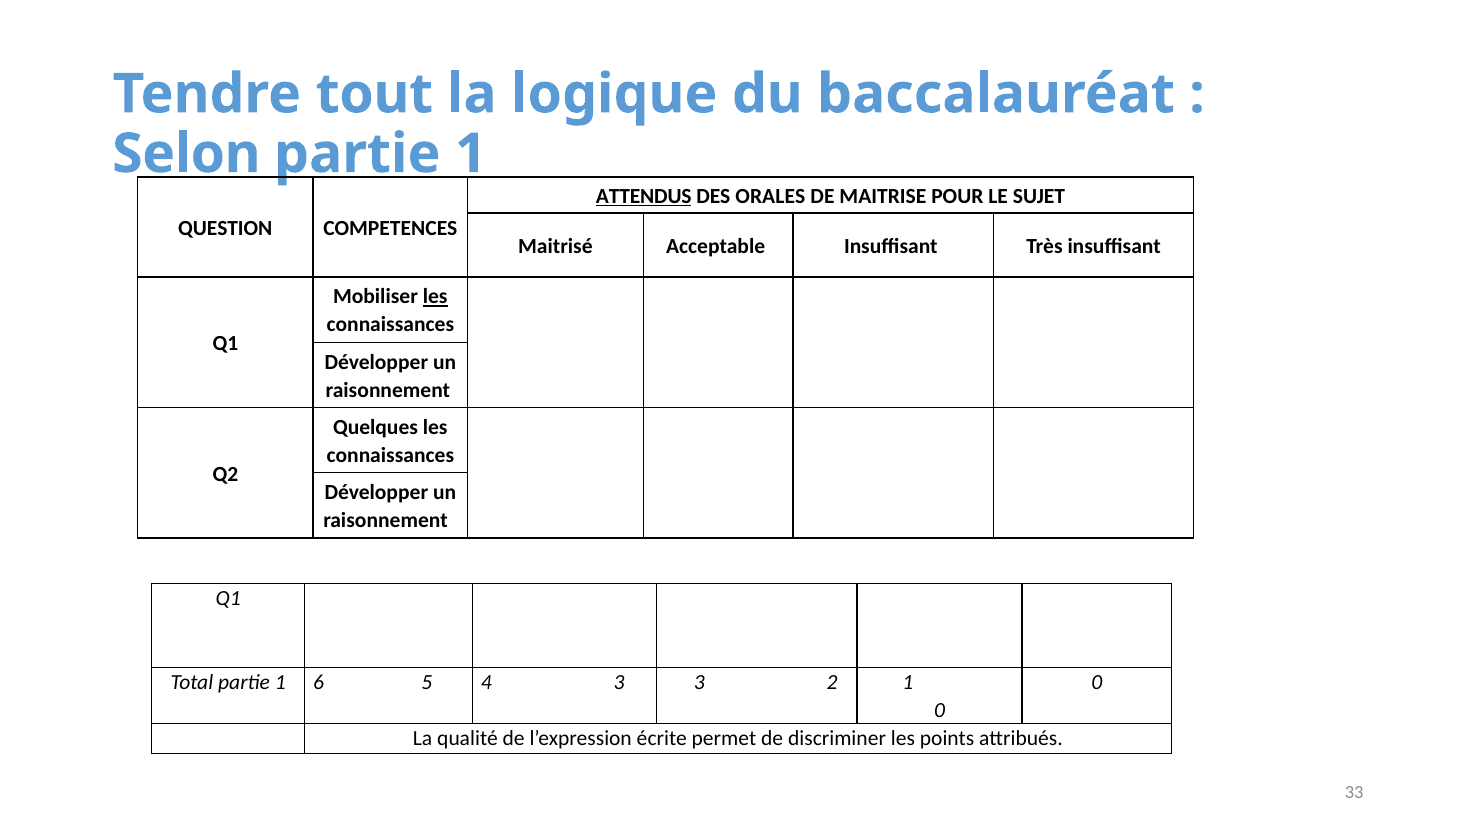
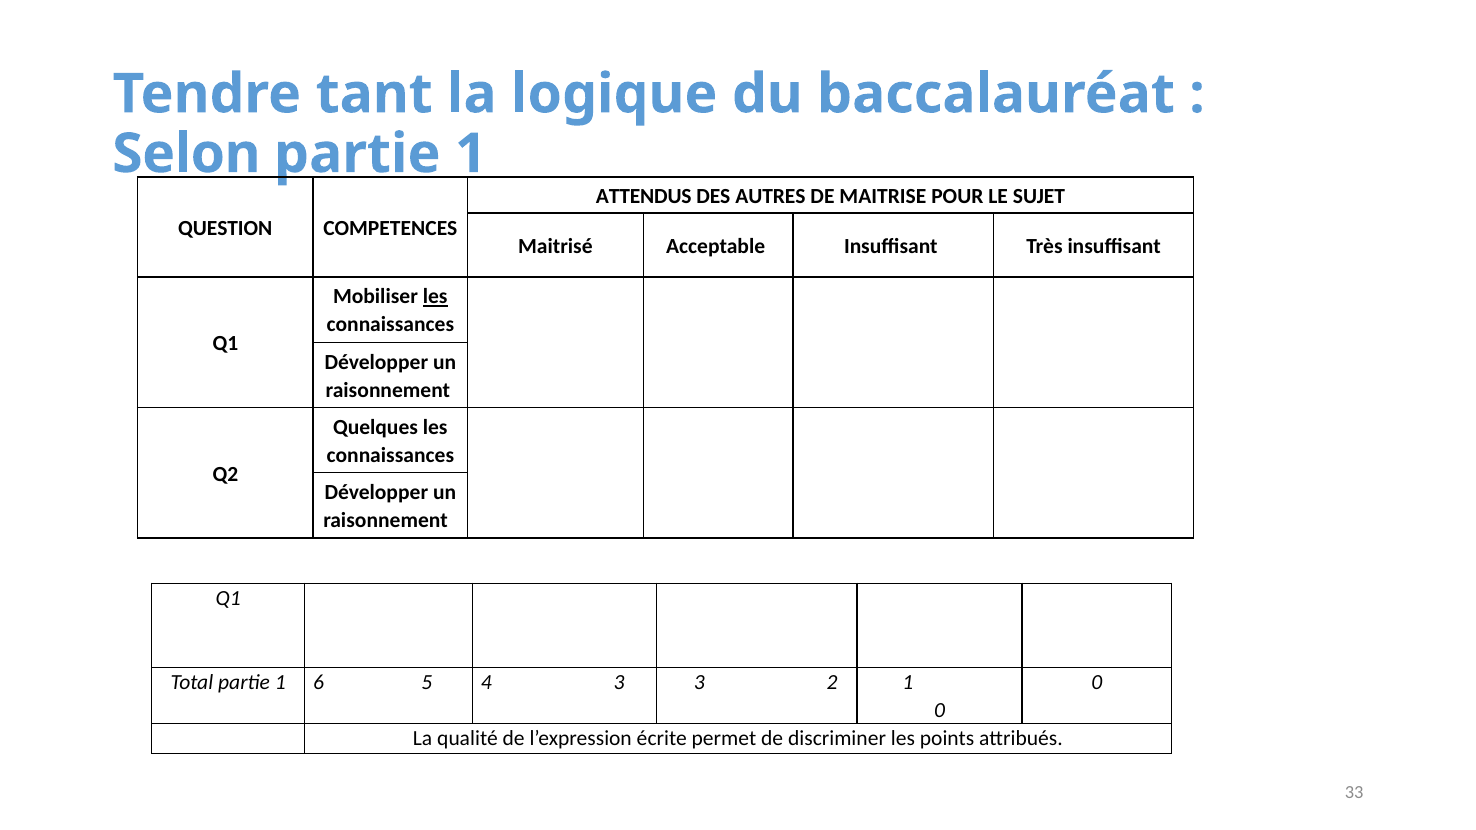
tout: tout -> tant (374, 94)
ATTENDUS underline: present -> none (644, 196)
ORALES: ORALES -> AUTRES (770, 196)
